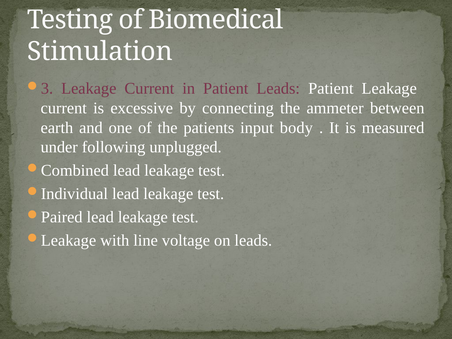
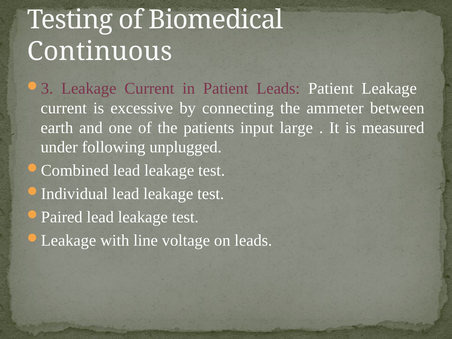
Stimulation: Stimulation -> Continuous (100, 52)
body: body -> large (296, 128)
